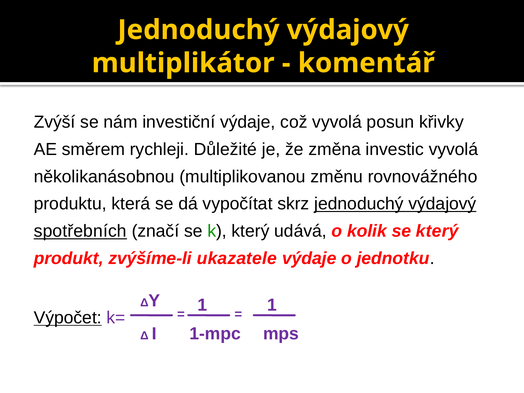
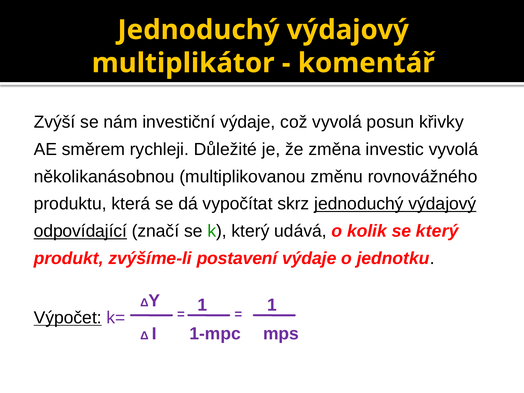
spotřebních: spotřebních -> odpovídající (80, 231)
ukazatele: ukazatele -> postavení (237, 258)
